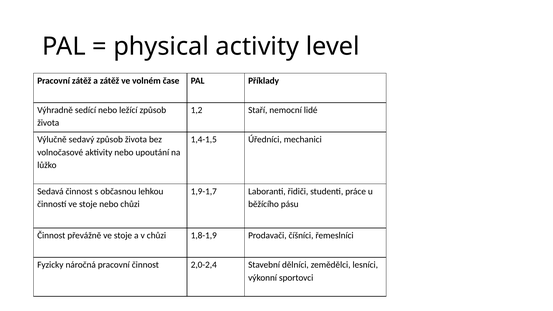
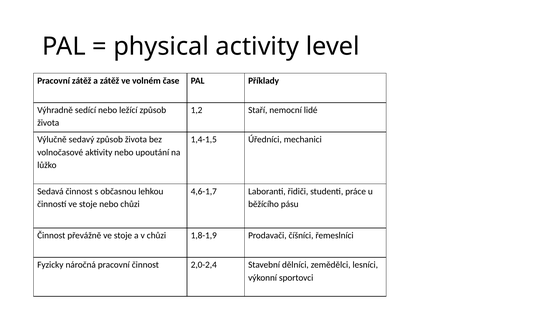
1,9-1,7: 1,9-1,7 -> 4,6-1,7 (204, 191)
